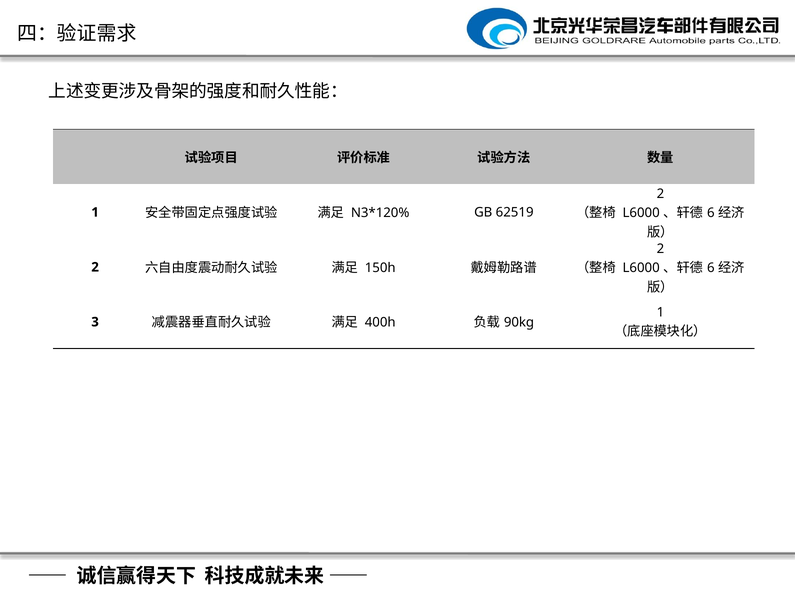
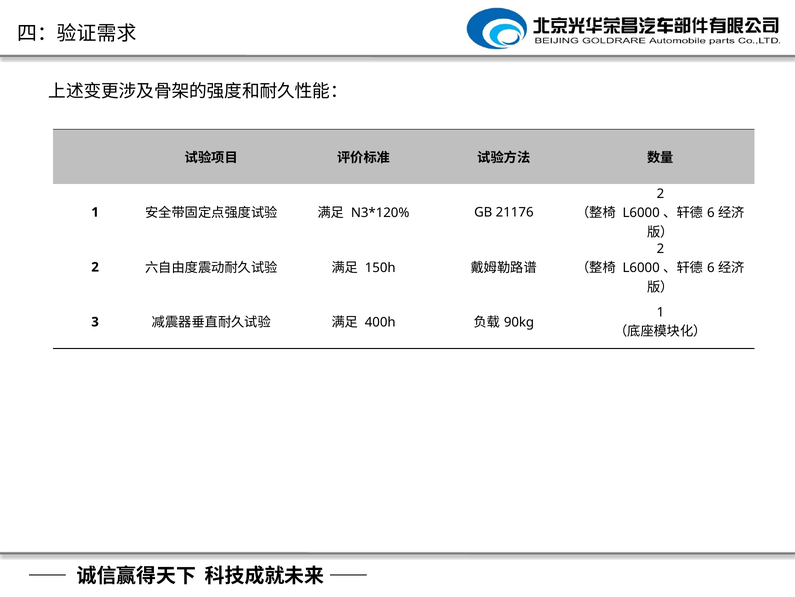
62519: 62519 -> 21176 (515, 212)
